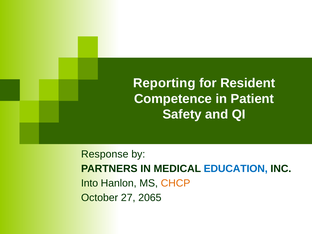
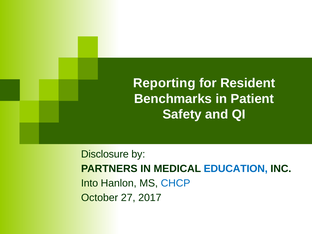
Competence: Competence -> Benchmarks (173, 99)
Response: Response -> Disclosure (105, 154)
CHCP colour: orange -> blue (176, 183)
2065: 2065 -> 2017 (150, 198)
